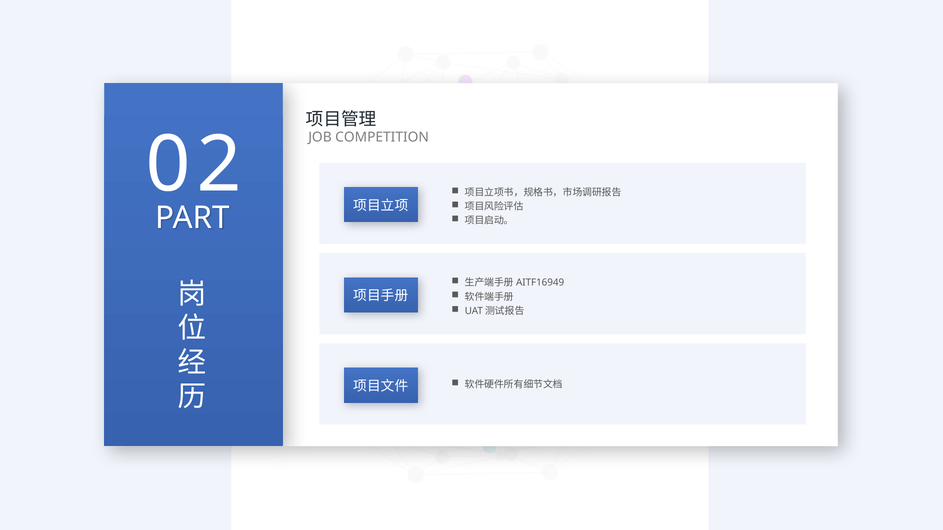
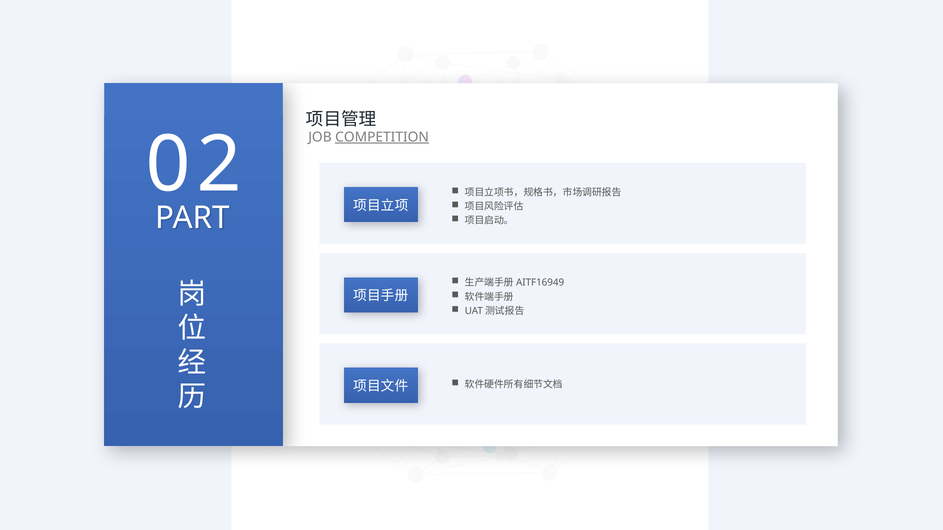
COMPETITION underline: none -> present (382, 137)
